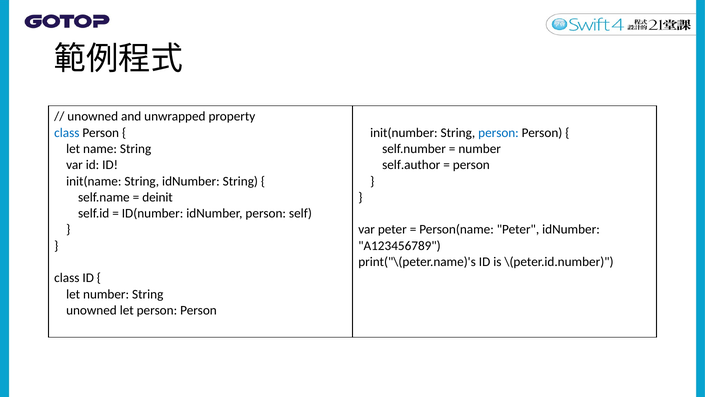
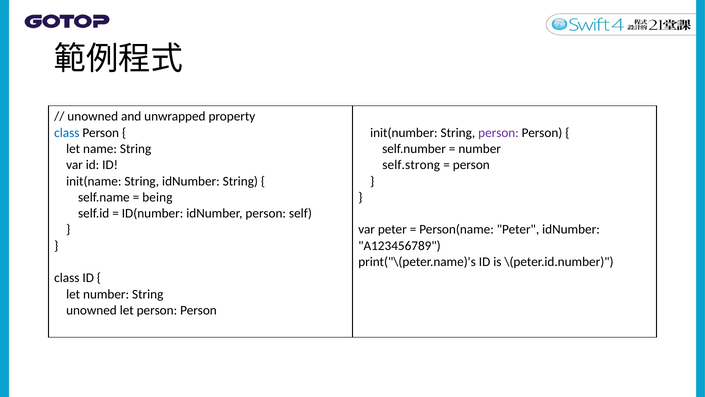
person colour: blue -> purple (499, 133)
self.author: self.author -> self.strong (411, 165)
deinit: deinit -> being (157, 197)
